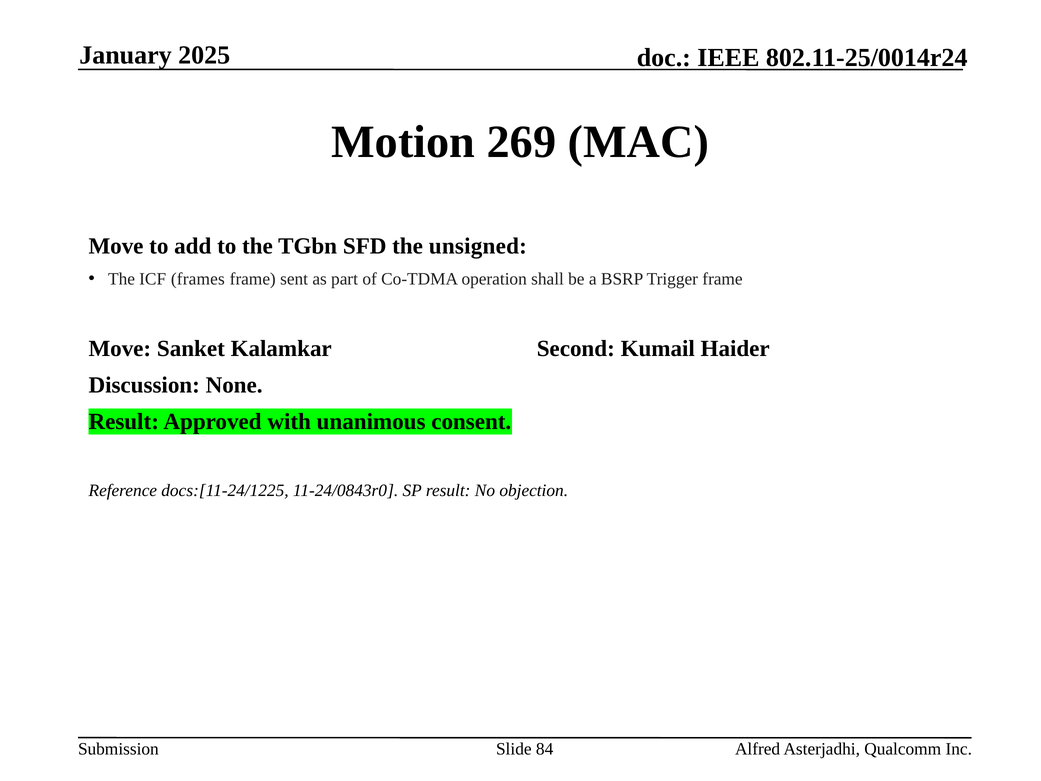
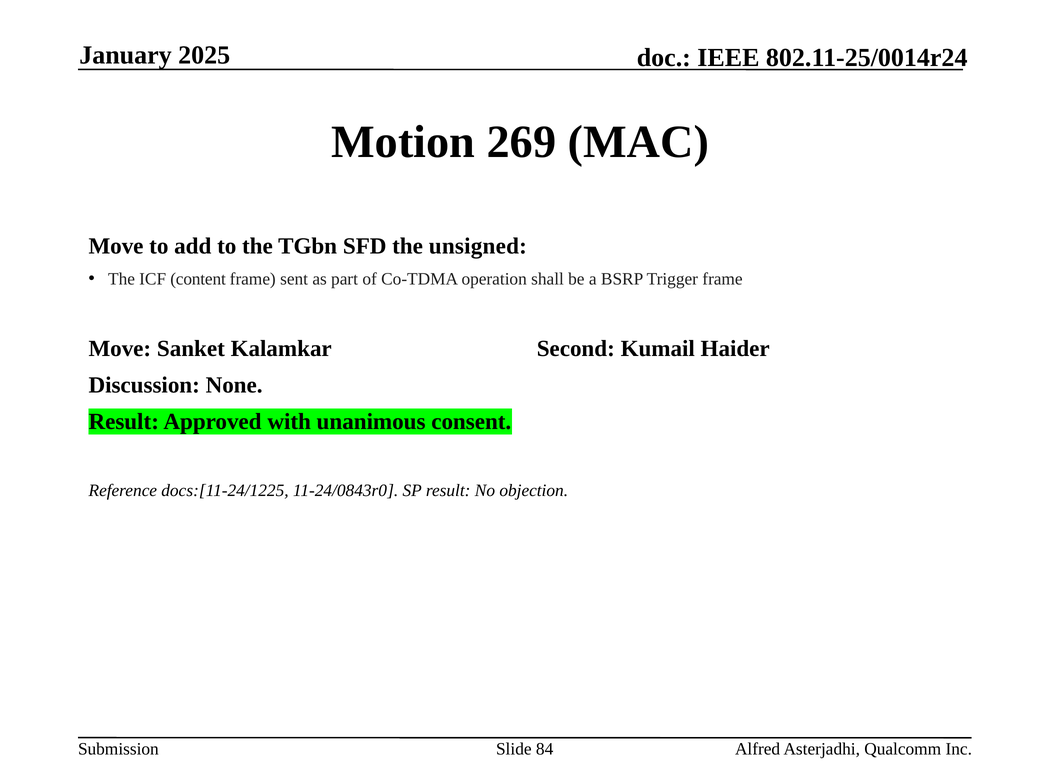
frames: frames -> content (198, 279)
